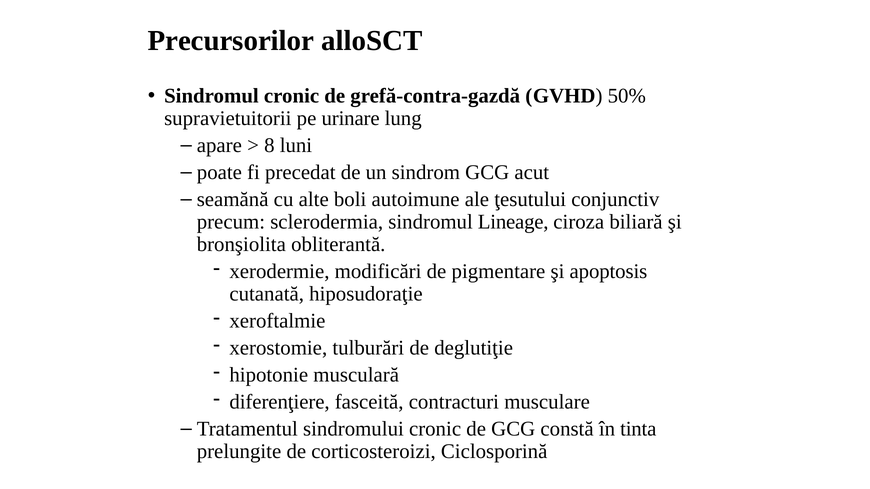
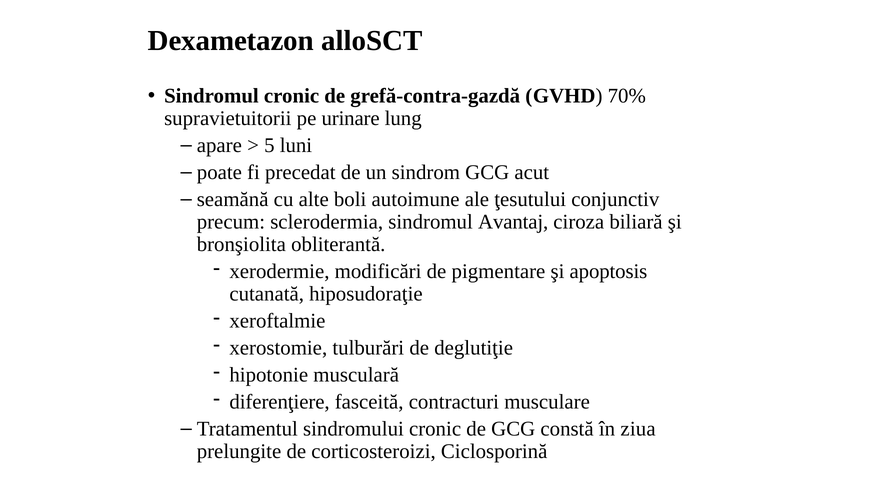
Precursorilor: Precursorilor -> Dexametazon (231, 41)
50%: 50% -> 70% (627, 96)
8: 8 -> 5 (269, 145)
Lineage: Lineage -> Avantaj (513, 222)
tinta: tinta -> ziua (638, 429)
